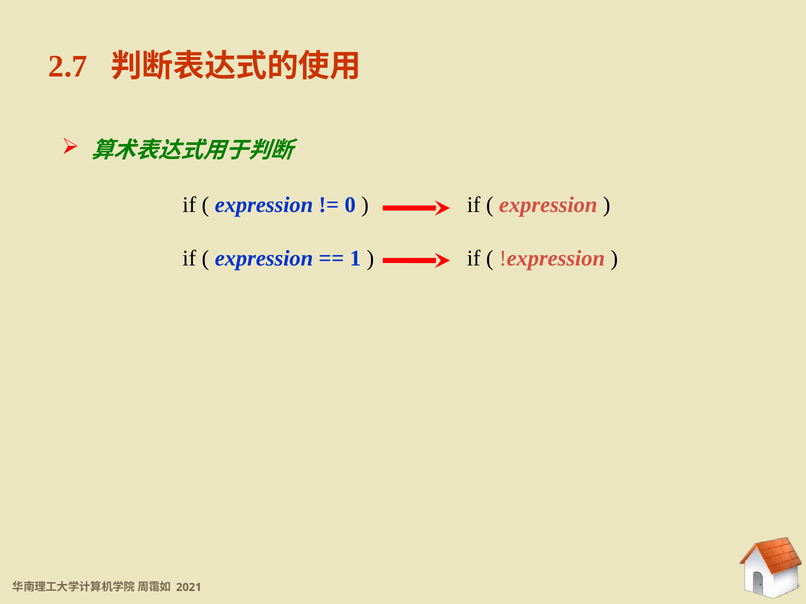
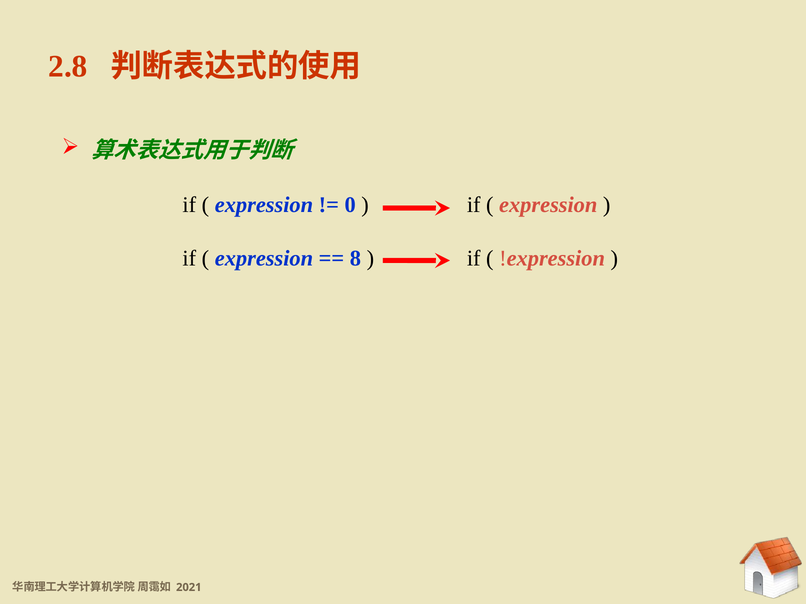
2.7: 2.7 -> 2.8 (68, 67)
1: 1 -> 8 (355, 259)
